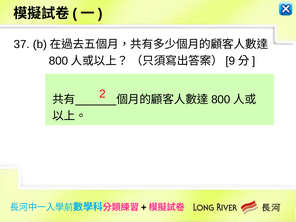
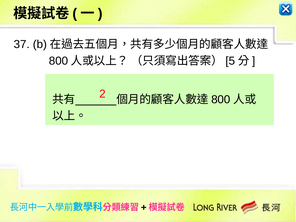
9: 9 -> 5 (230, 61)
